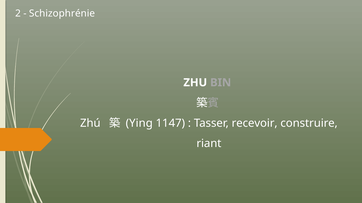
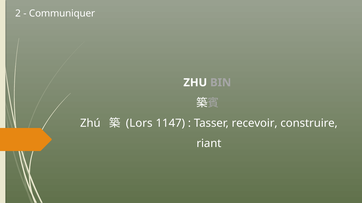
Schizophrénie: Schizophrénie -> Communiquer (62, 13)
Ying: Ying -> Lors (139, 124)
